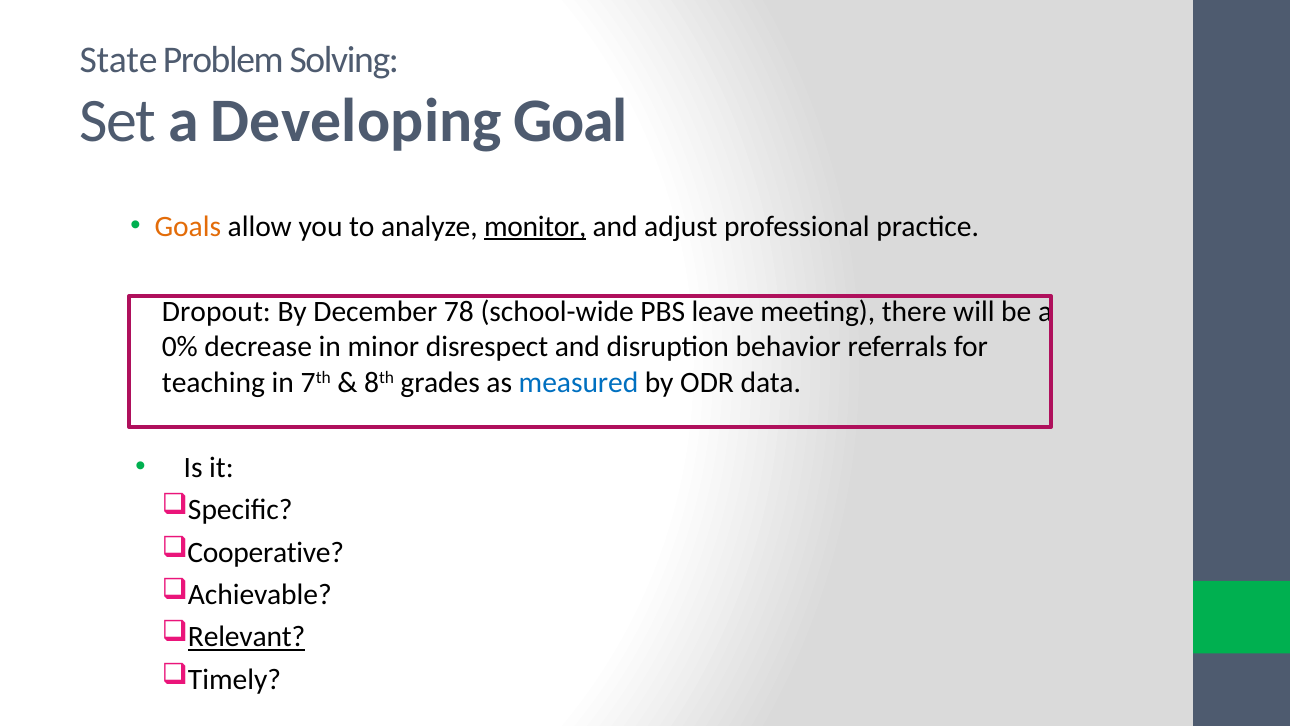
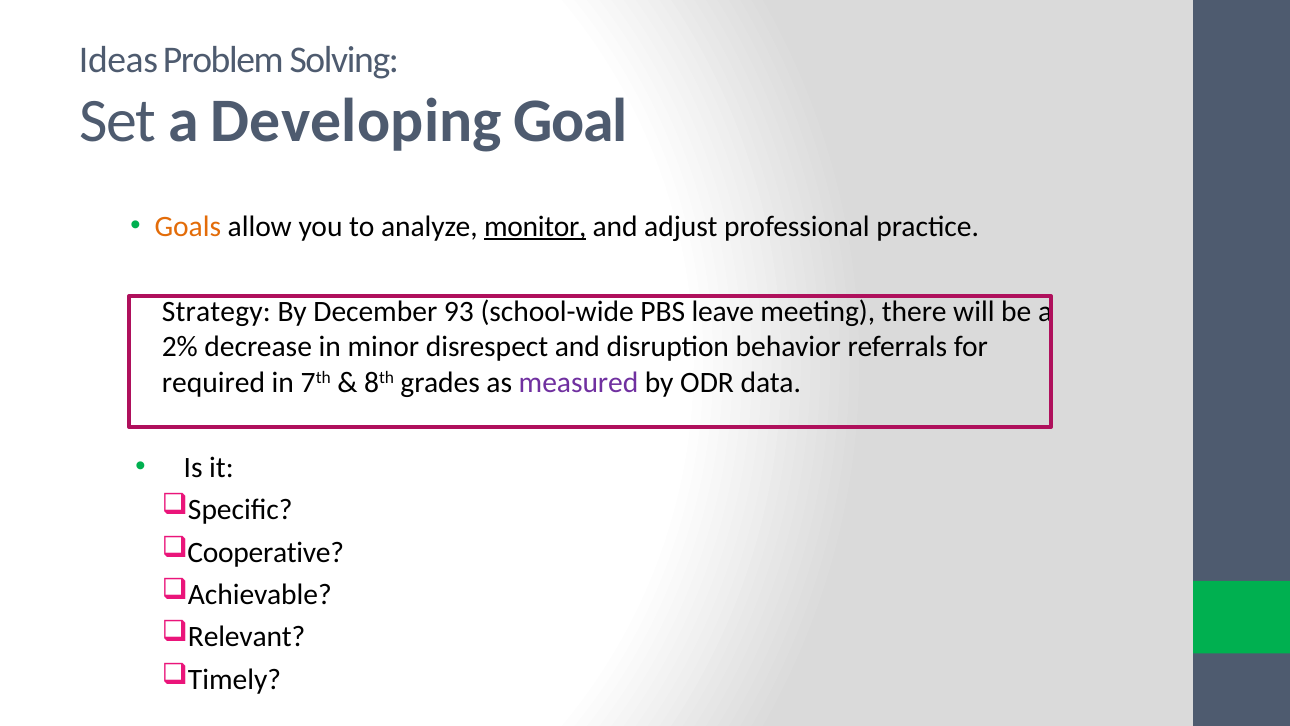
State: State -> Ideas (119, 60)
Dropout: Dropout -> Strategy (216, 311)
78: 78 -> 93 (459, 311)
0%: 0% -> 2% (180, 347)
teaching: teaching -> required (213, 382)
measured colour: blue -> purple (579, 382)
Relevant underline: present -> none (247, 637)
